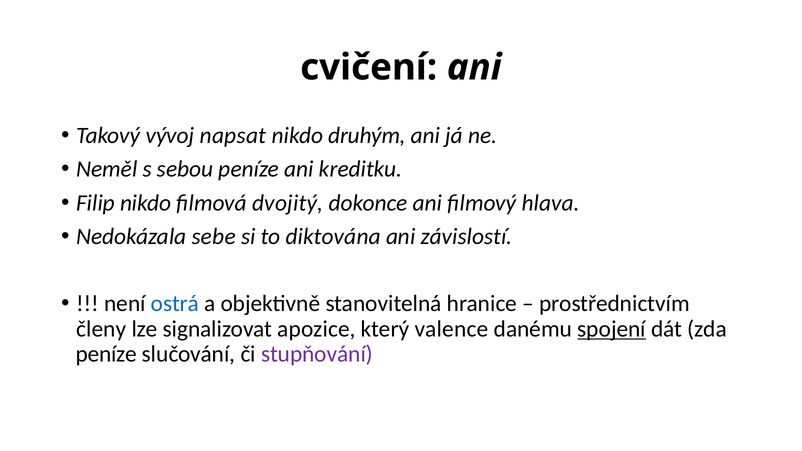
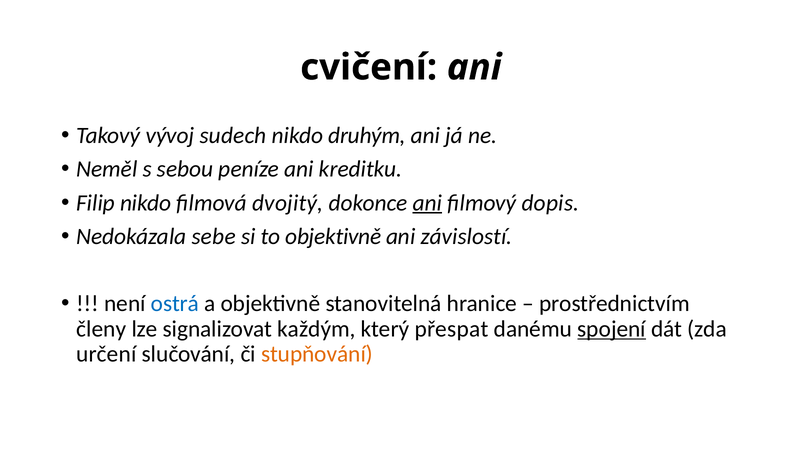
napsat: napsat -> sudech (233, 136)
ani underline: none -> present (427, 203)
hlava: hlava -> dopis (550, 203)
to diktována: diktována -> objektivně (333, 236)
apozice: apozice -> každým (317, 329)
valence: valence -> přespat (451, 329)
peníze: peníze -> určení (106, 354)
stupňování colour: purple -> orange (317, 354)
